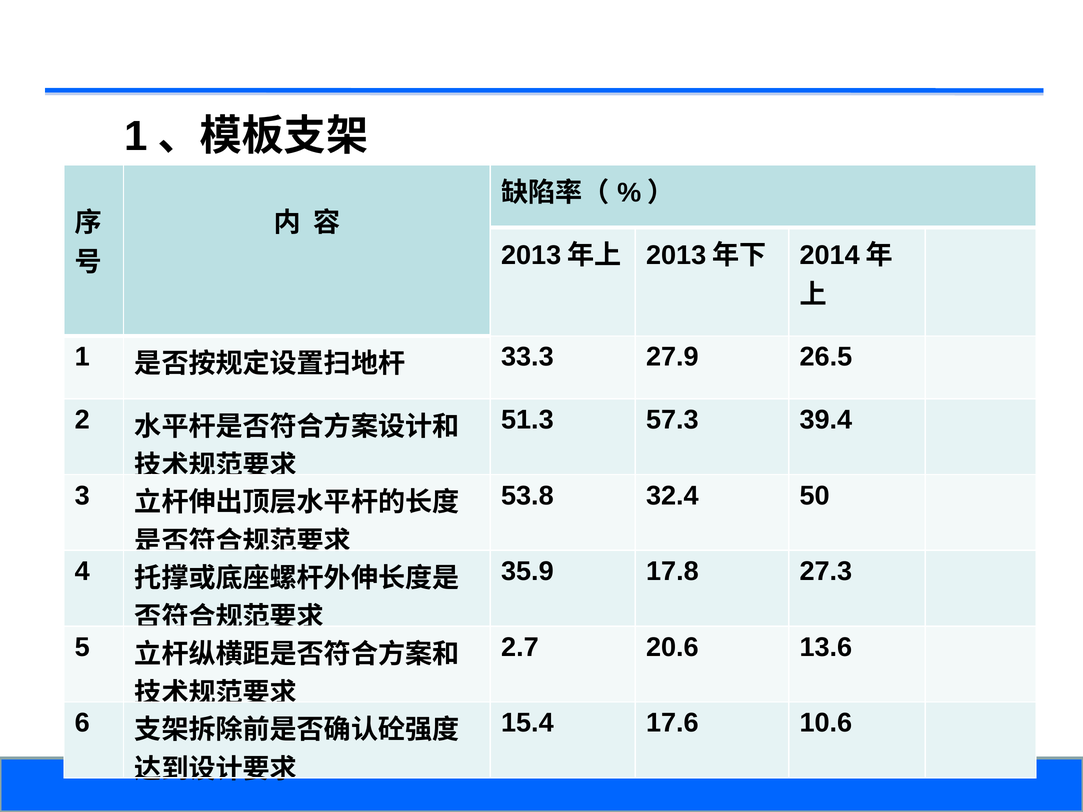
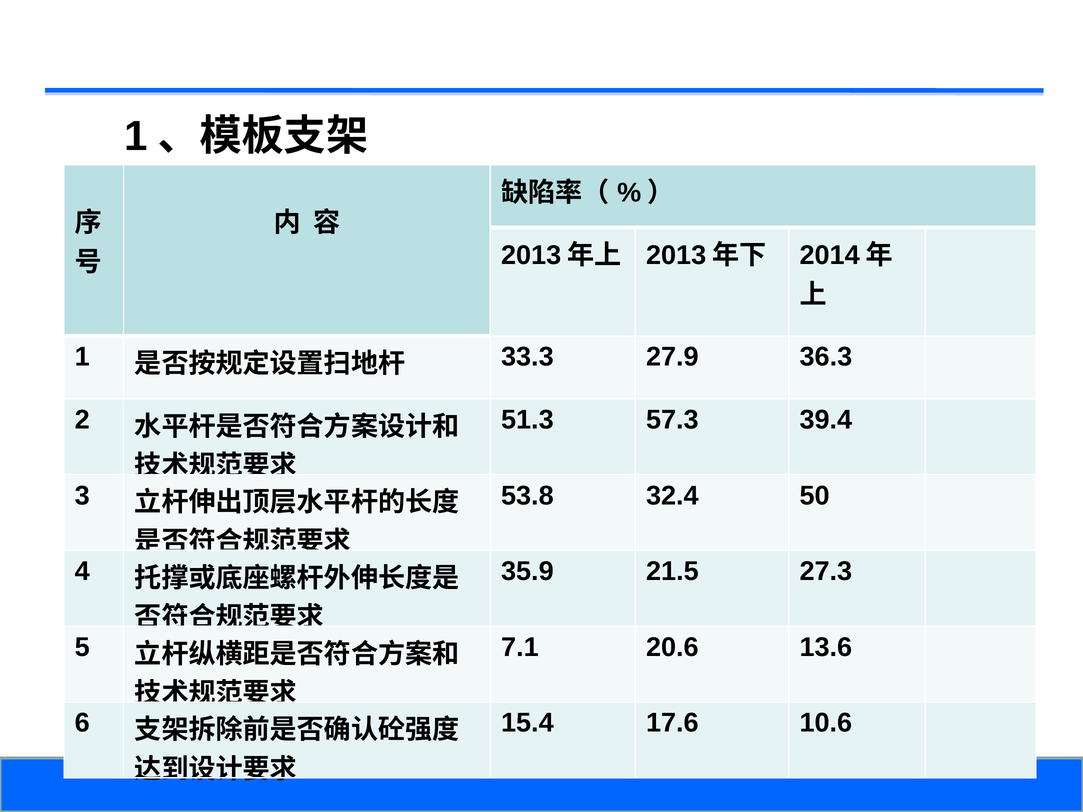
26.5: 26.5 -> 36.3 (826, 357)
17.8: 17.8 -> 21.5 (672, 572)
2.7: 2.7 -> 7.1 (520, 647)
